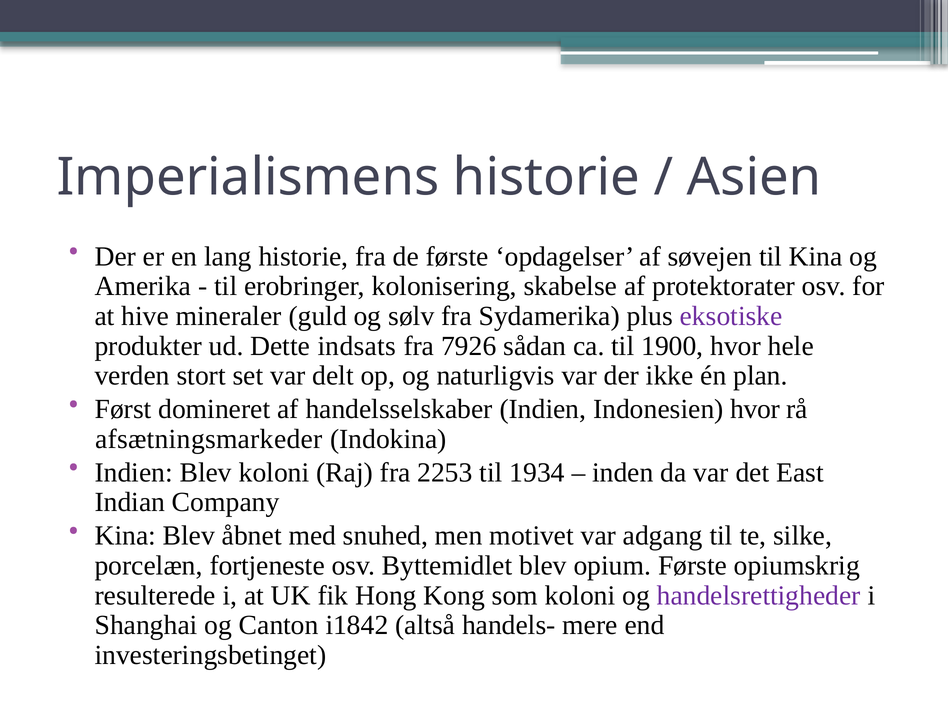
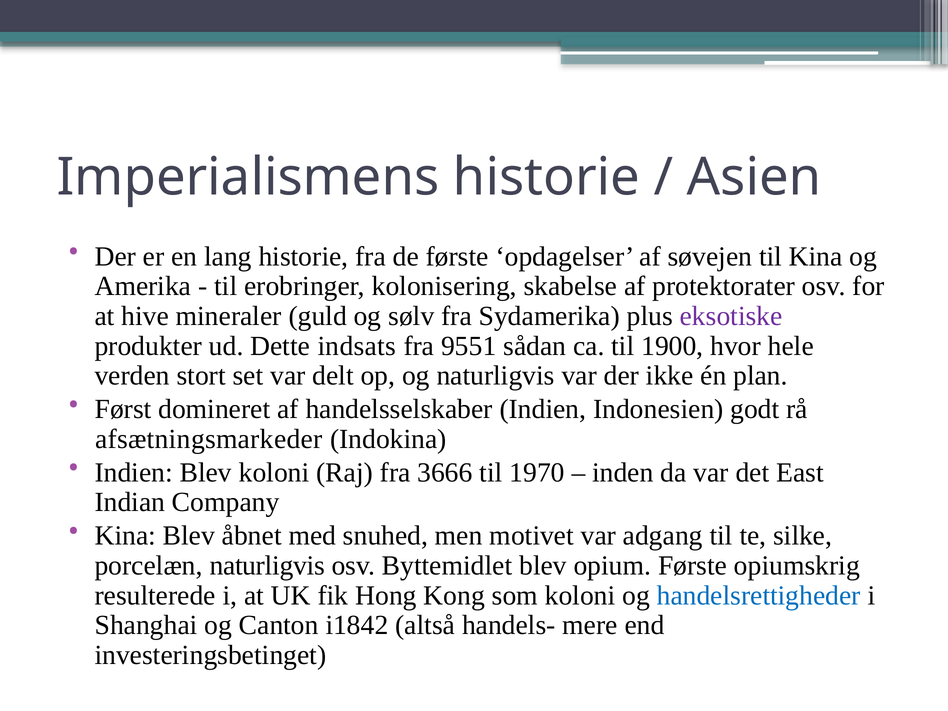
7926: 7926 -> 9551 (469, 346)
Indonesien hvor: hvor -> godt (755, 409)
2253: 2253 -> 3666 (445, 472)
1934: 1934 -> 1970 (537, 472)
porcelæn fortjeneste: fortjeneste -> naturligvis (267, 566)
handelsrettigheder colour: purple -> blue (759, 595)
